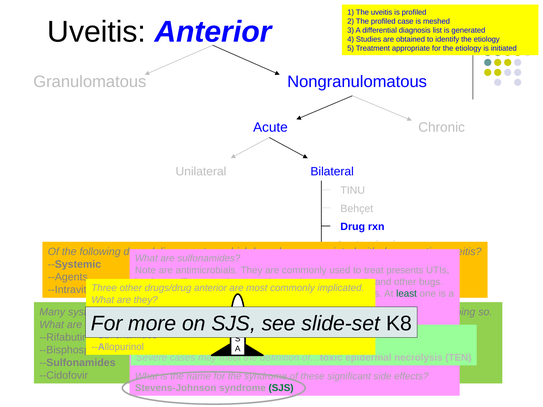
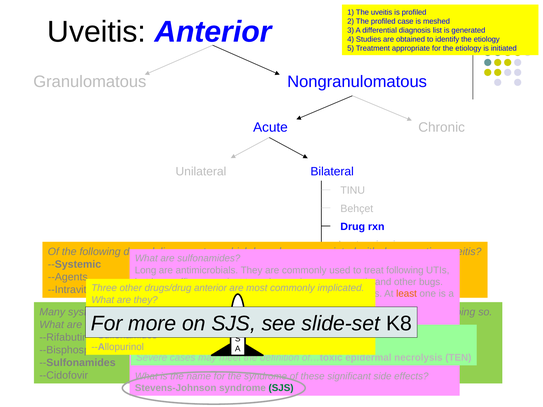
Note: Note -> Long (146, 270)
treat presents: presents -> following (405, 270)
least colour: green -> orange (407, 294)
